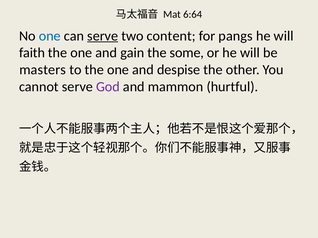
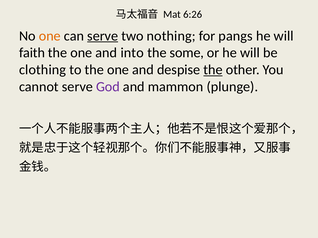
6:64: 6:64 -> 6:26 (193, 15)
one colour: blue -> orange (50, 36)
content: content -> nothing (171, 36)
gain: gain -> into (132, 53)
masters: masters -> clothing (43, 70)
the underline: none -> present (213, 70)
hurtful: hurtful -> plunge (232, 87)
